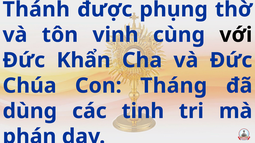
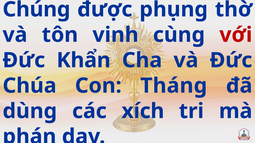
Thánh: Thánh -> Chúng (36, 9)
với colour: black -> red (236, 35)
tinh: tinh -> xích (143, 111)
